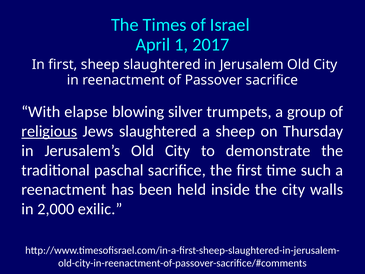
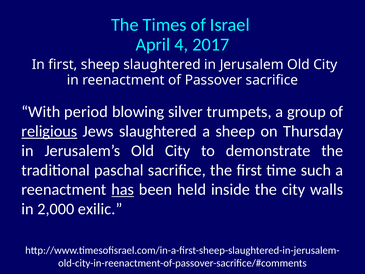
1: 1 -> 4 (181, 45)
elapse: elapse -> period (86, 112)
has underline: none -> present (123, 189)
